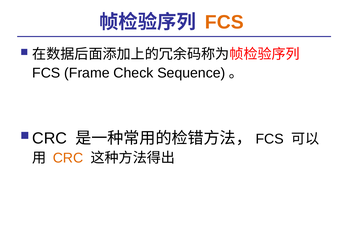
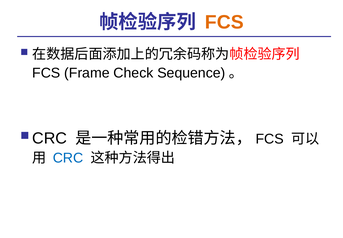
CRC colour: orange -> blue (68, 158)
